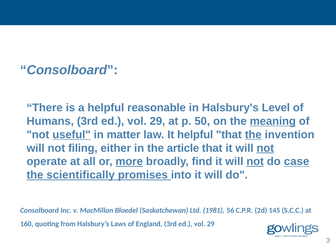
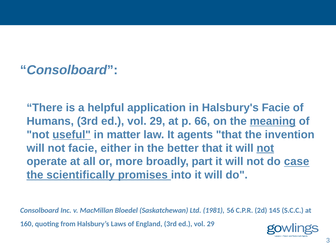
reasonable: reasonable -> application (157, 108)
Halsbury's Level: Level -> Facie (276, 108)
50: 50 -> 66 (202, 121)
It helpful: helpful -> agents (195, 135)
the underline: present -> none (253, 135)
not filing: filing -> facie (83, 148)
article: article -> better (183, 148)
more underline: present -> none (129, 162)
find: find -> part (202, 162)
not underline: present -> none (255, 162)
